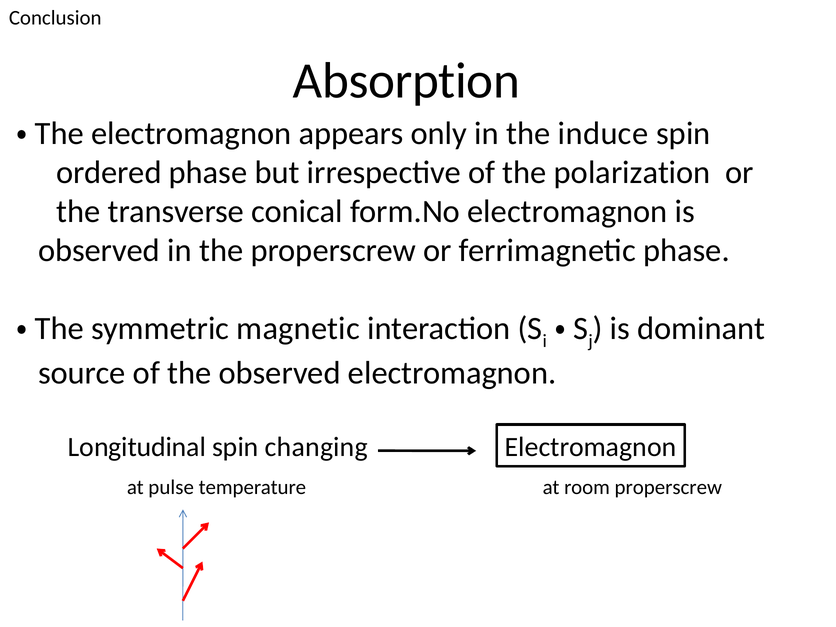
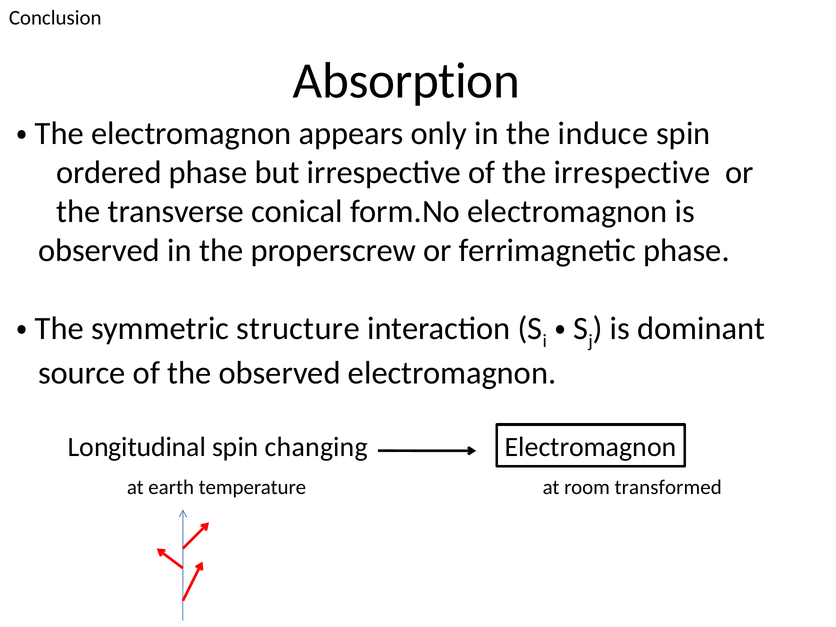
the polarization: polarization -> irrespective (632, 172)
magnetic: magnetic -> structure (298, 329)
pulse: pulse -> earth (171, 487)
room properscrew: properscrew -> transformed (668, 487)
